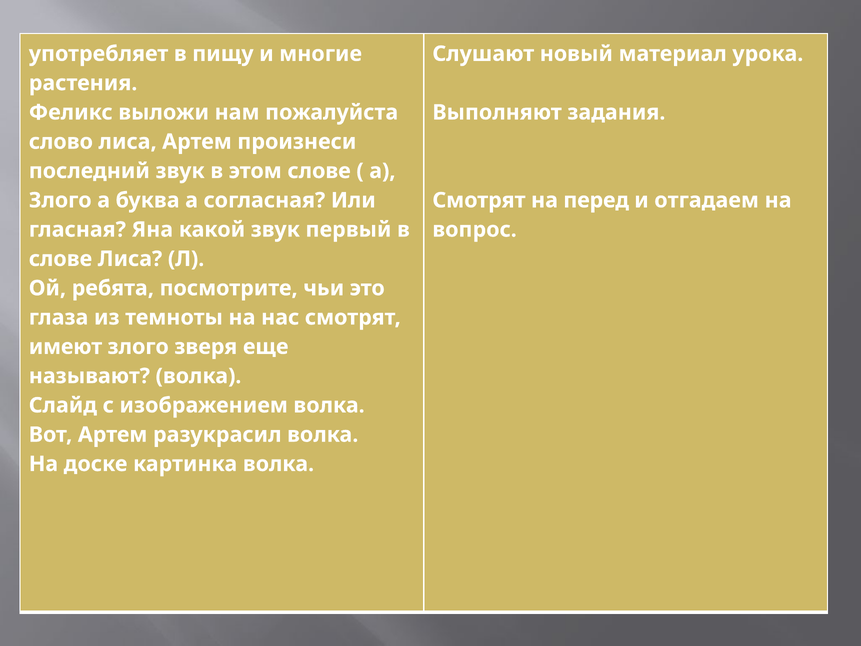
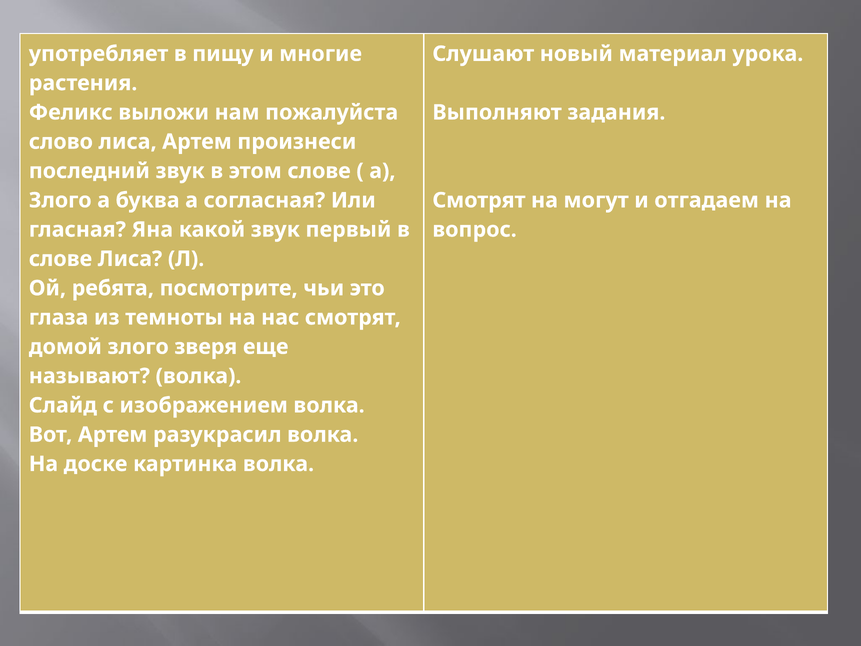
перед: перед -> могут (596, 200)
имеют: имеют -> домой (65, 347)
